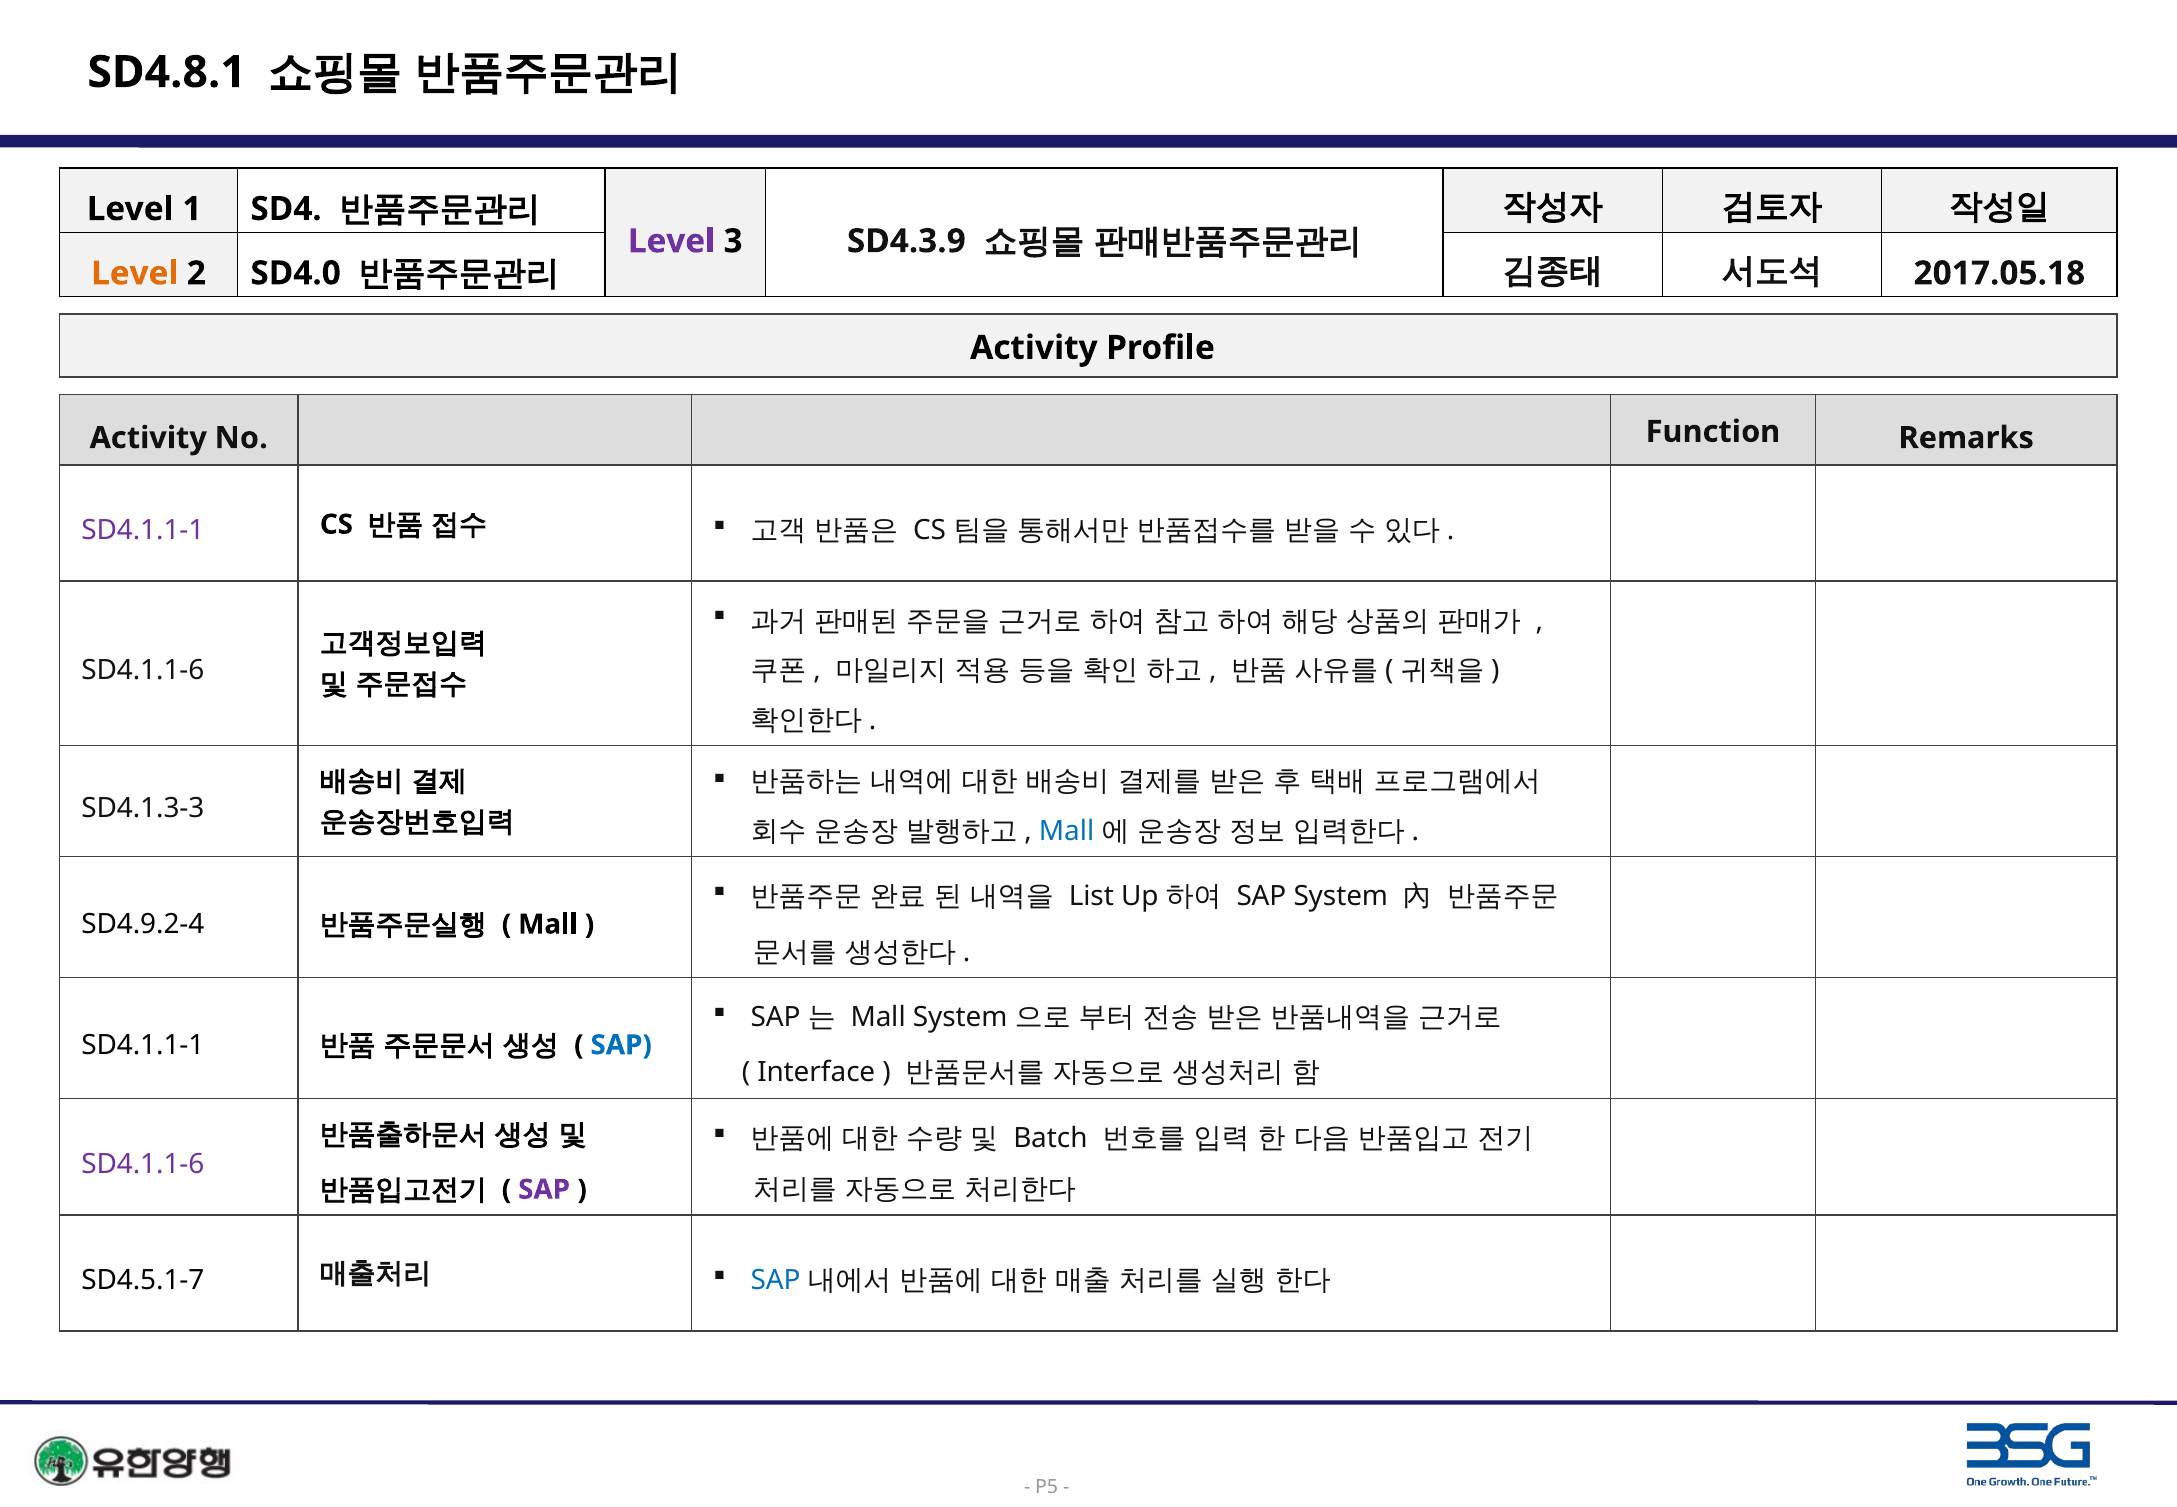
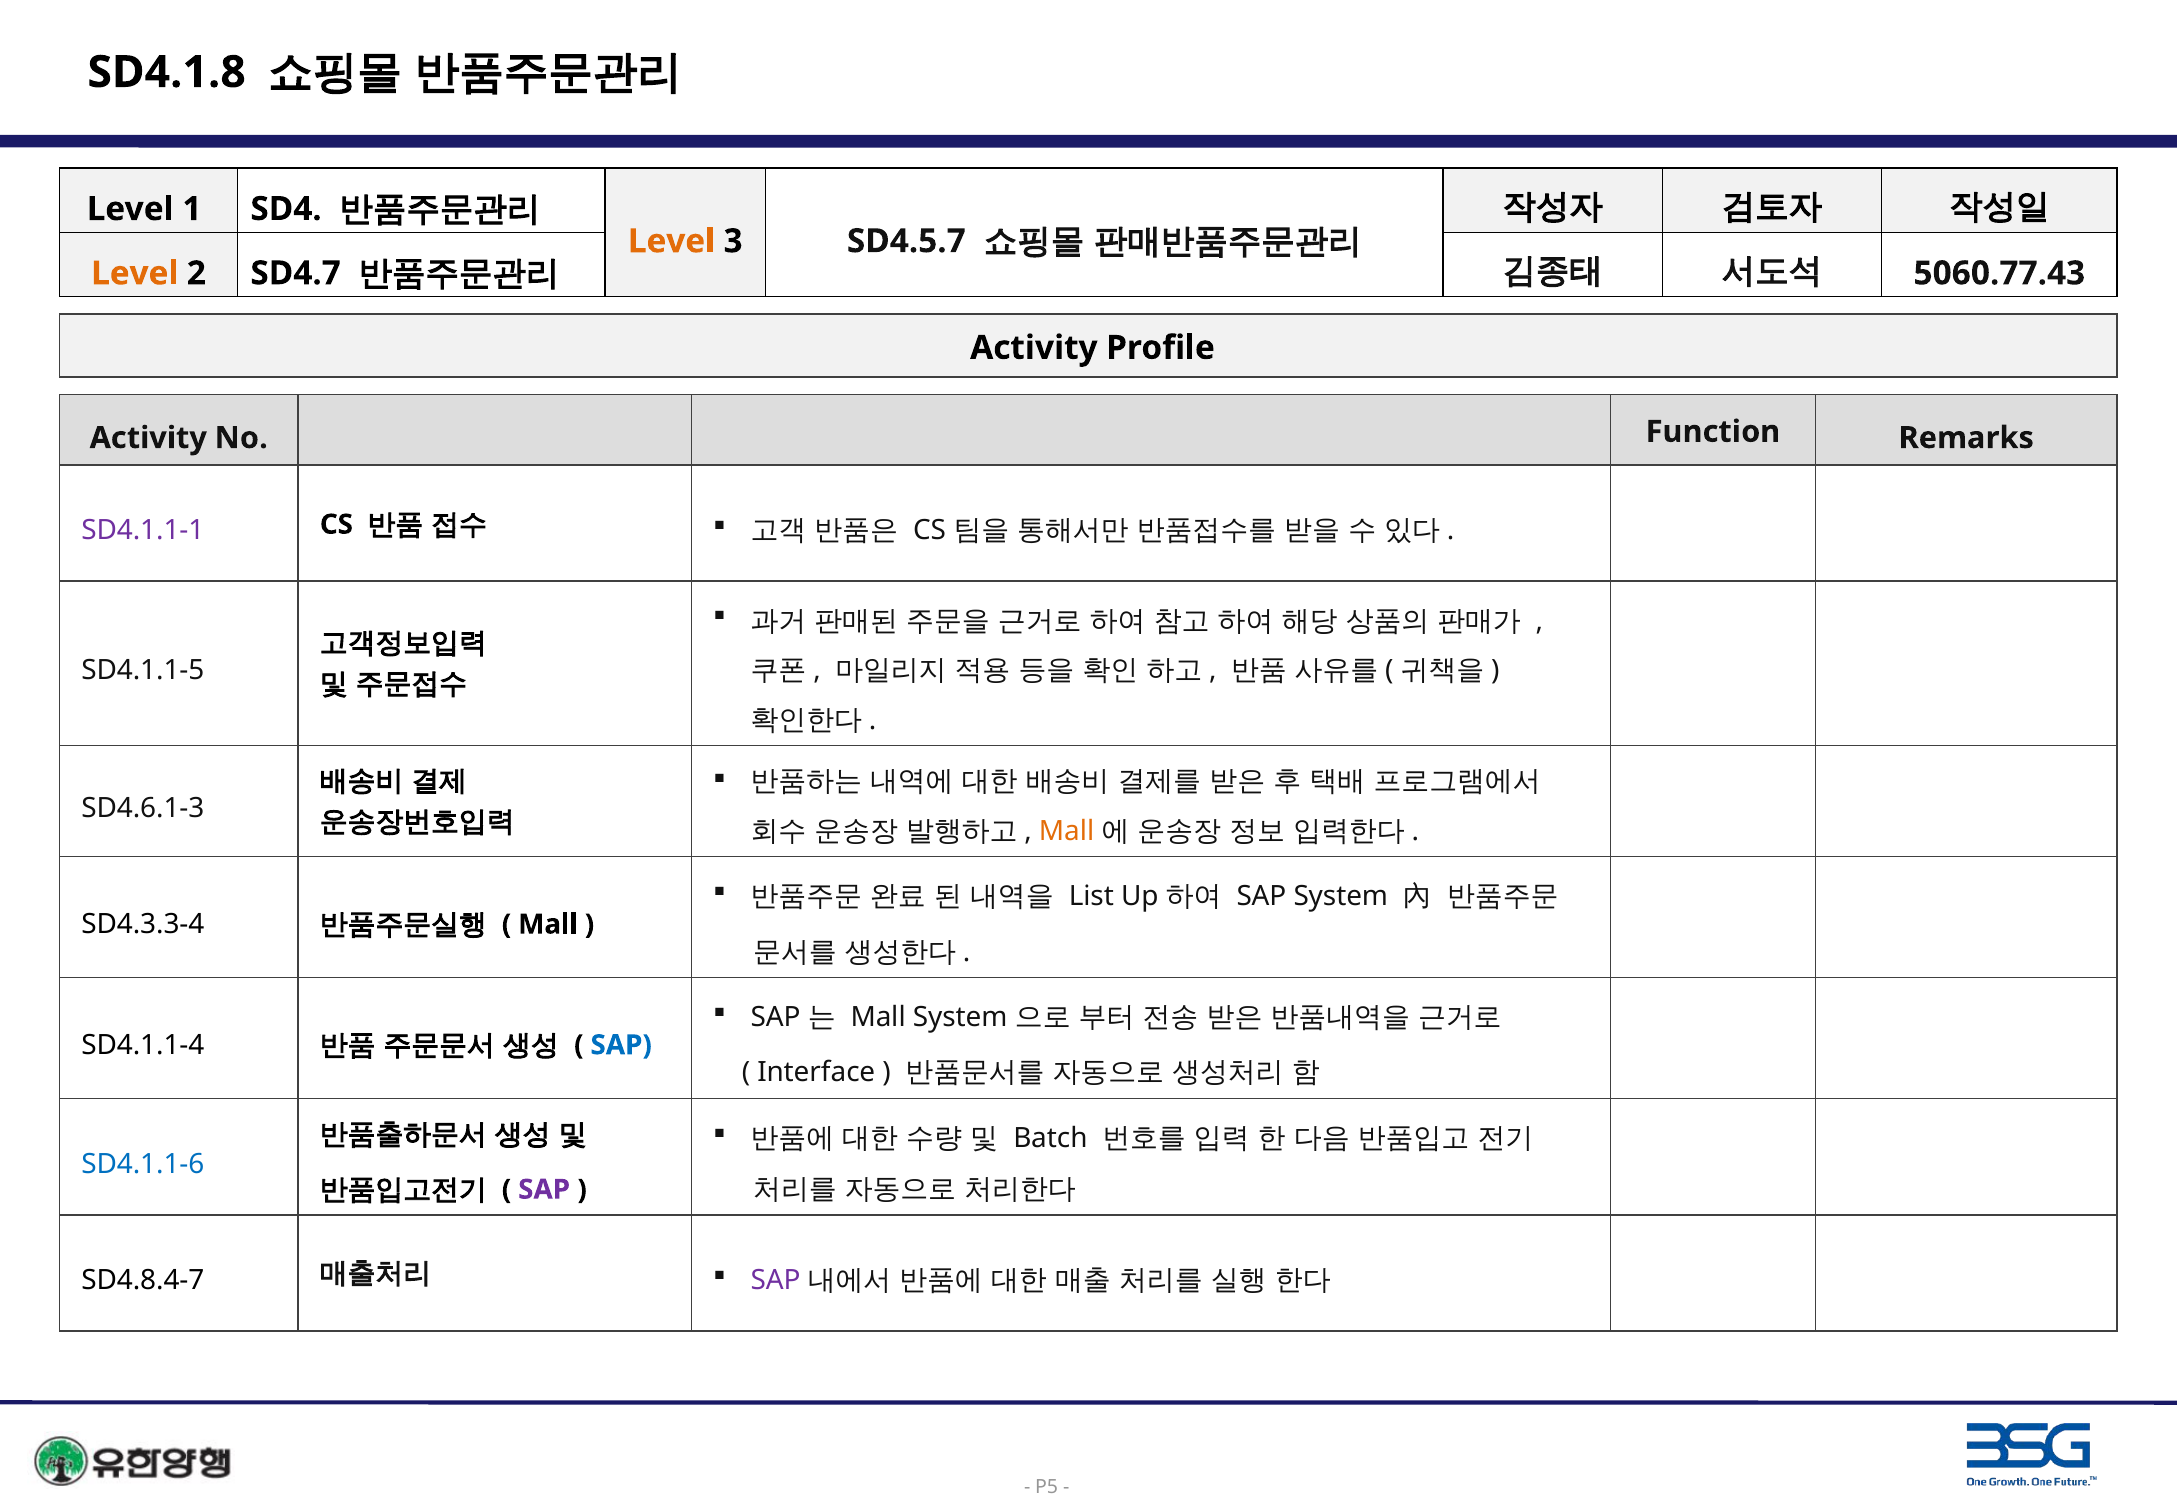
SD4.8.1: SD4.8.1 -> SD4.1.8 (167, 72)
Level colour: purple -> orange (671, 241)
SD4.3.9: SD4.3.9 -> SD4.5.7 (906, 241)
SD4.0: SD4.0 -> SD4.7 (296, 273)
2017.05.18: 2017.05.18 -> 5060.77.43 (1999, 273)
SD4.1.1-6: SD4.1.1-6 -> SD4.1.1-5 (143, 671)
SD4.1.3-3: SD4.1.3-3 -> SD4.6.1-3 (143, 809)
Mall colour: blue -> orange (1067, 831)
SD4.9.2-4: SD4.9.2-4 -> SD4.3.3-4 (143, 925)
SD4.1.1-1: SD4.1.1-1 -> SD4.1.1-4 (143, 1045)
SD4.1.1-6 colour: purple -> blue (143, 1164)
SD4.5.1-7: SD4.5.1-7 -> SD4.8.4-7 (143, 1281)
SAP colour: blue -> purple (776, 1281)
